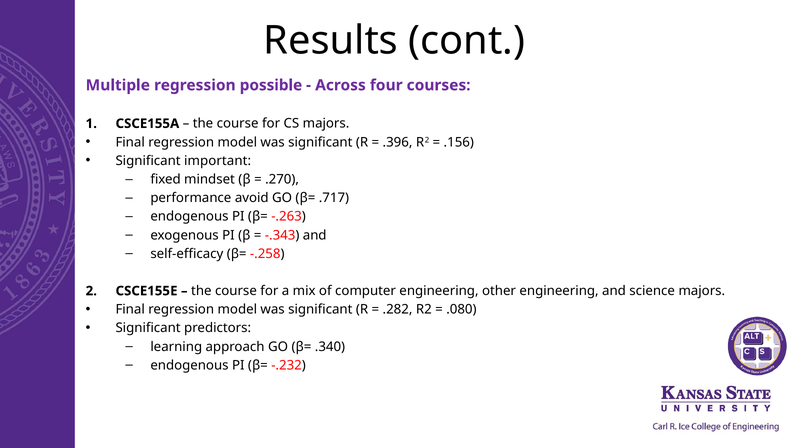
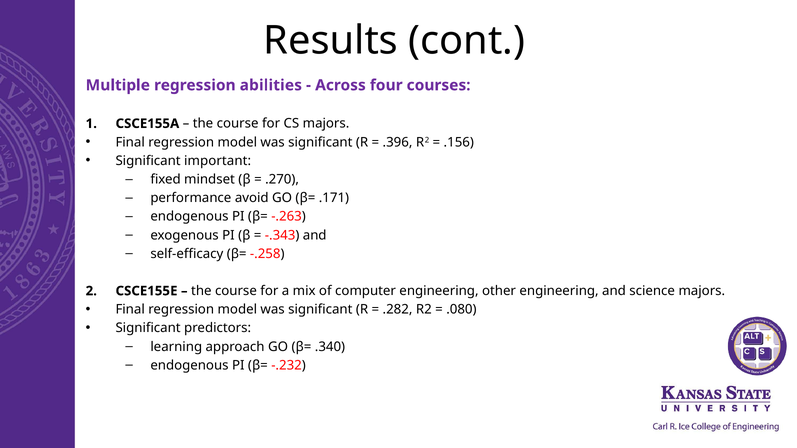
possible: possible -> abilities (271, 85)
.717: .717 -> .171 (334, 198)
